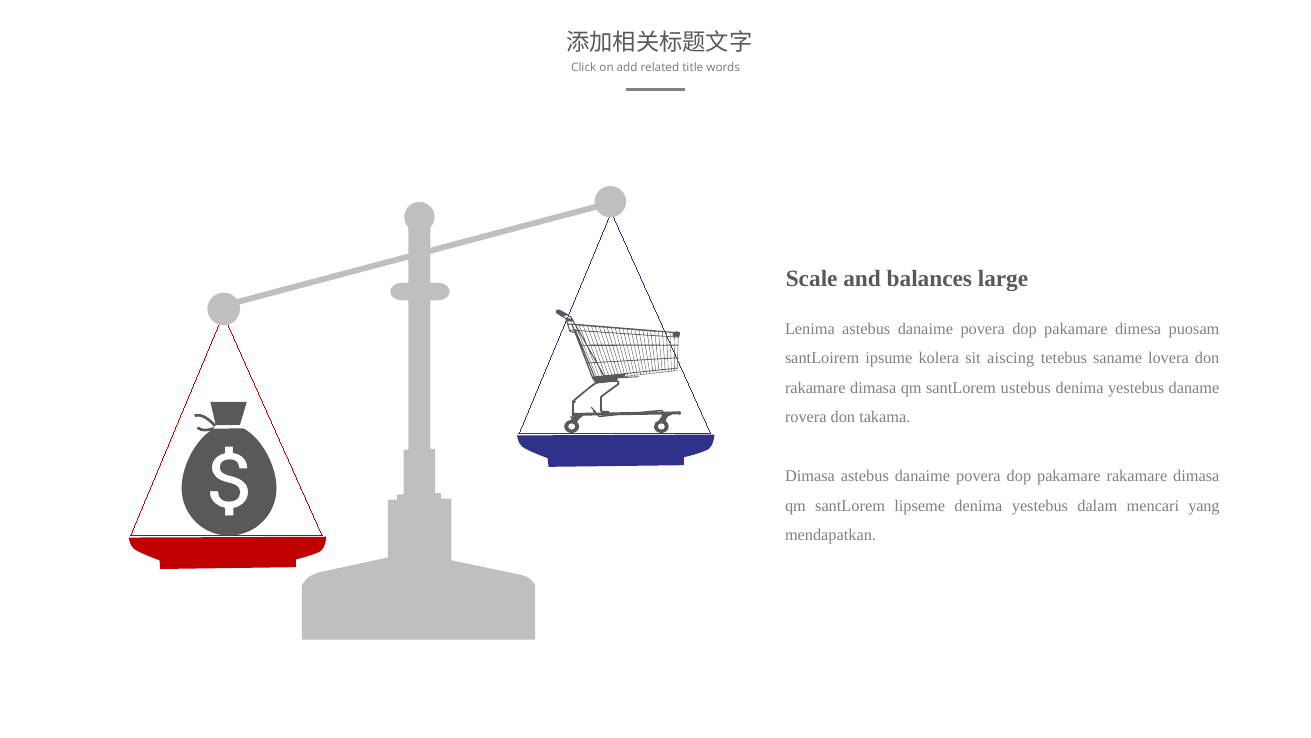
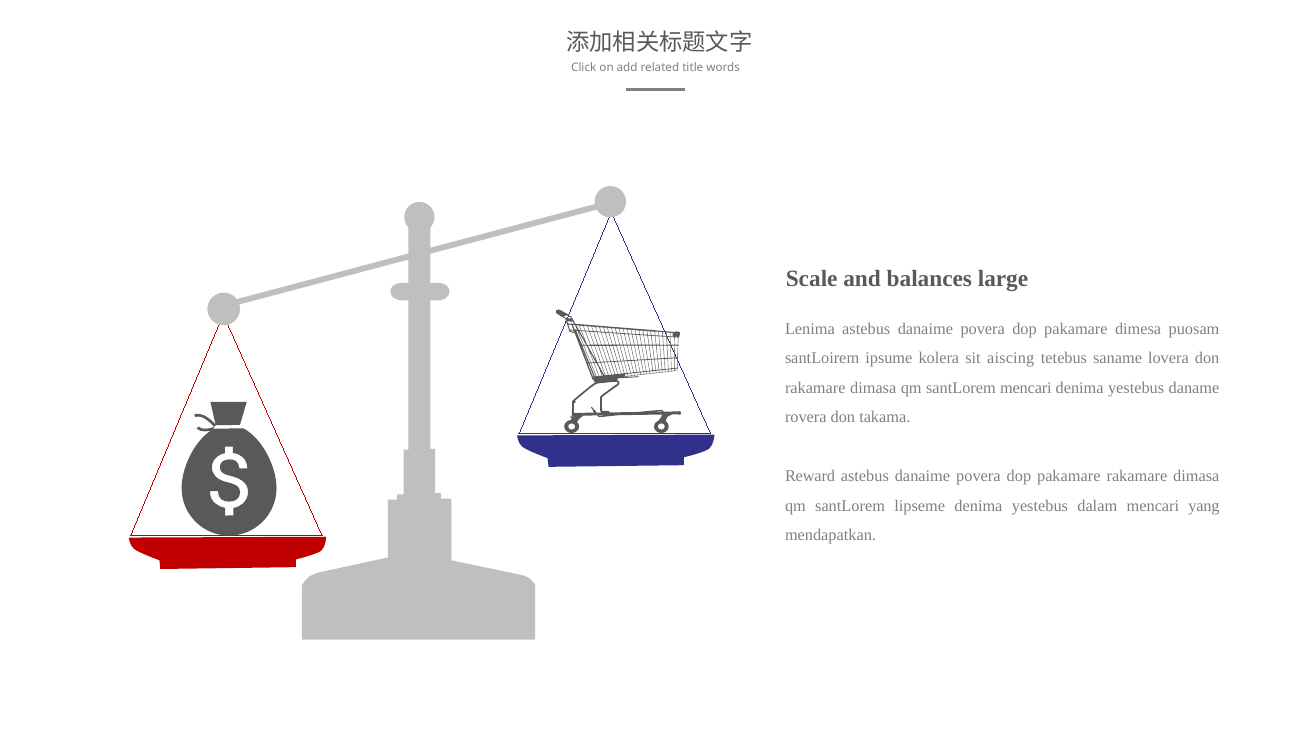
santLorem ustebus: ustebus -> mencari (1026, 388)
Dimasa: Dimasa -> Reward (810, 476)
